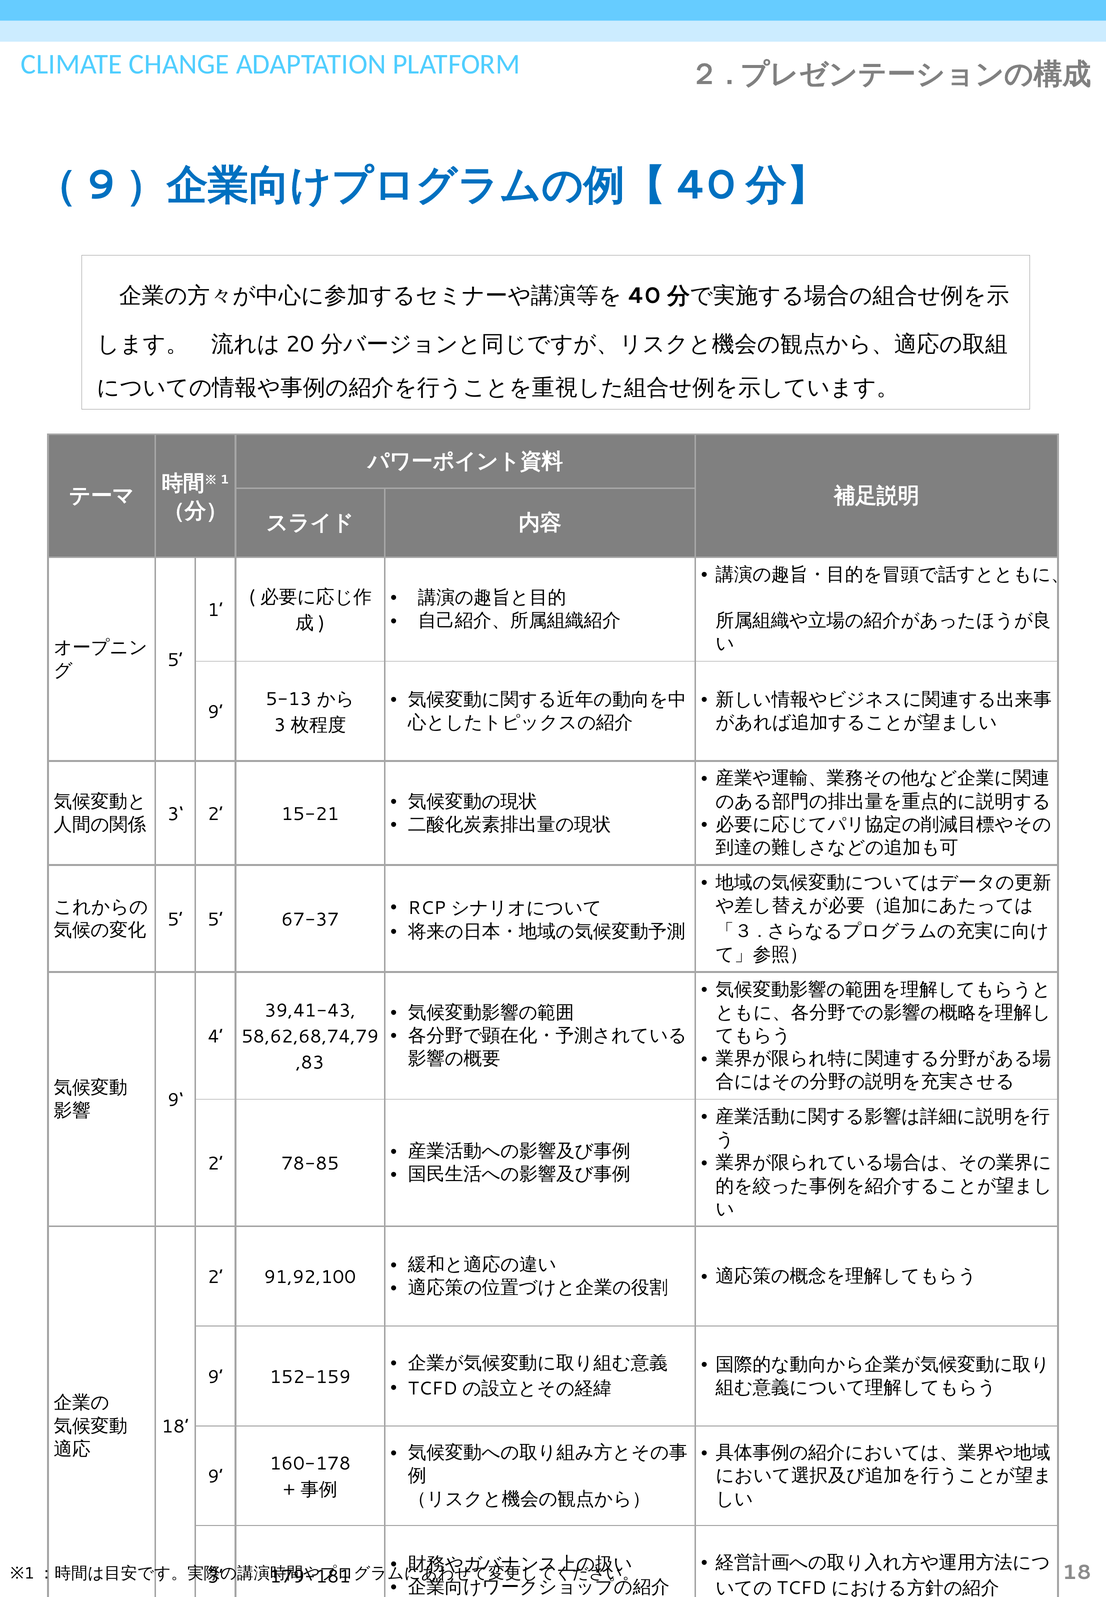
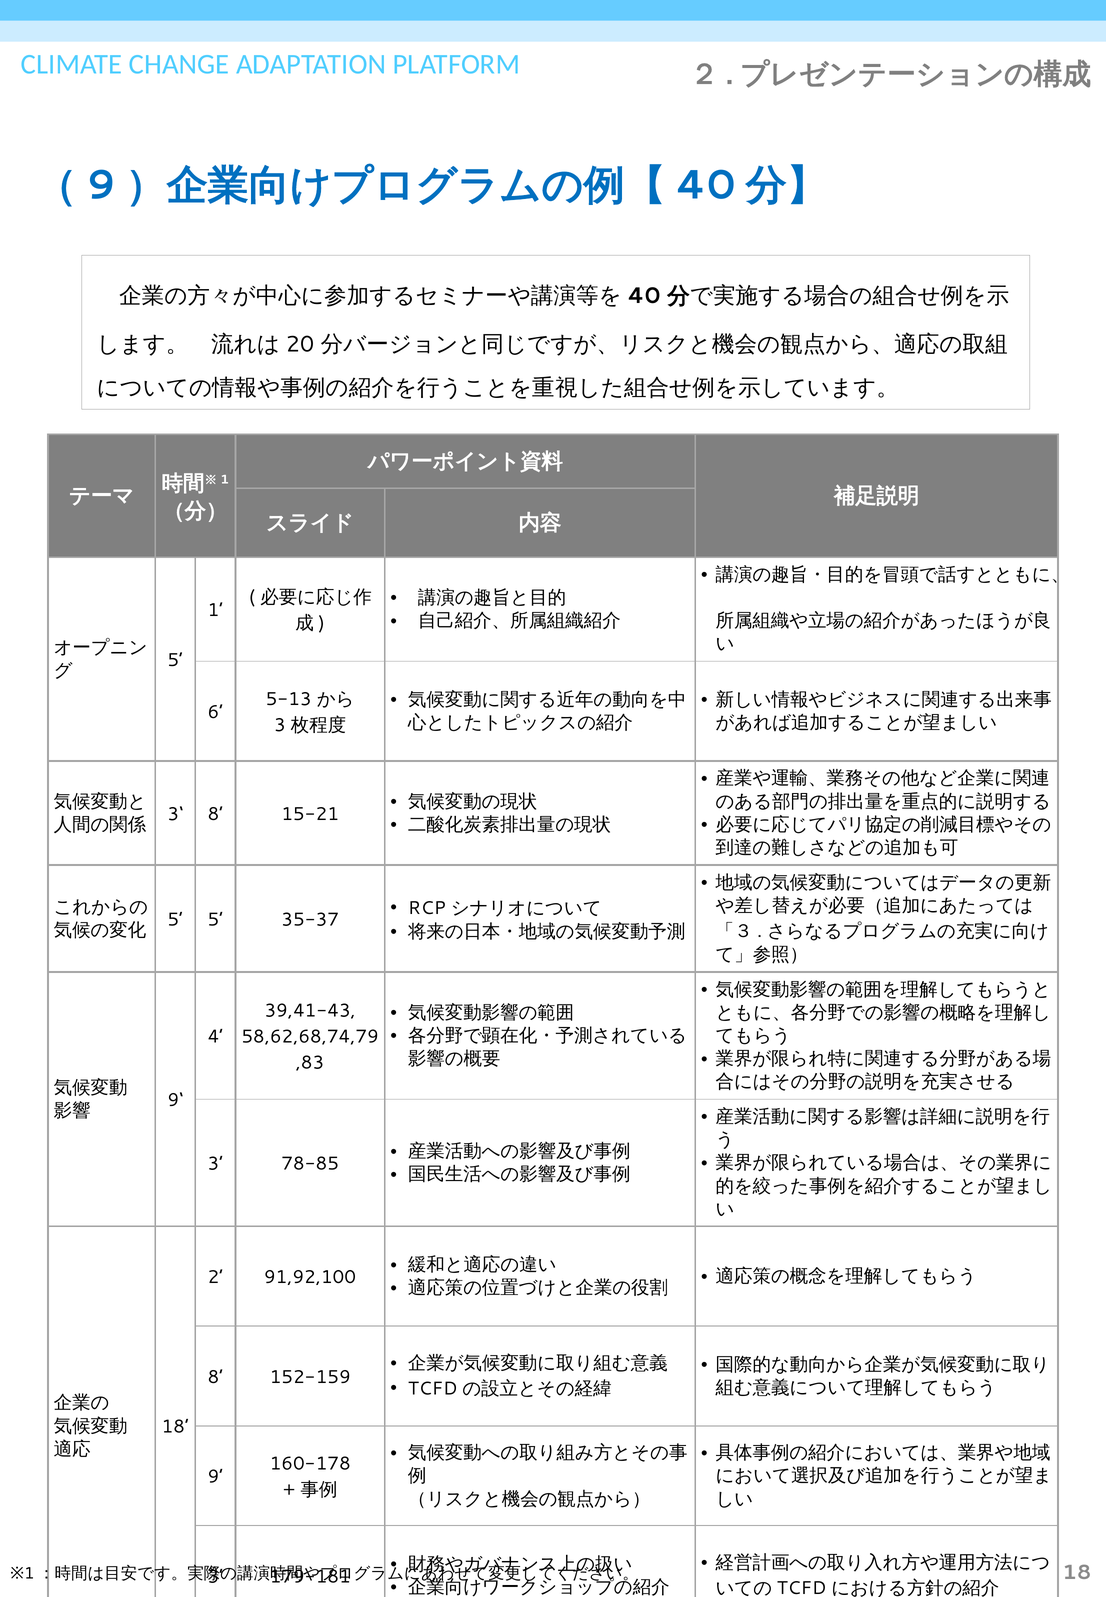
9: 9 -> 6 (215, 712)
3‘ 2: 2 -> 8 (215, 814)
67-37: 67-37 -> 35-37 (310, 920)
2: 2 -> 3 (215, 1164)
9: 9 -> 8 (215, 1378)
